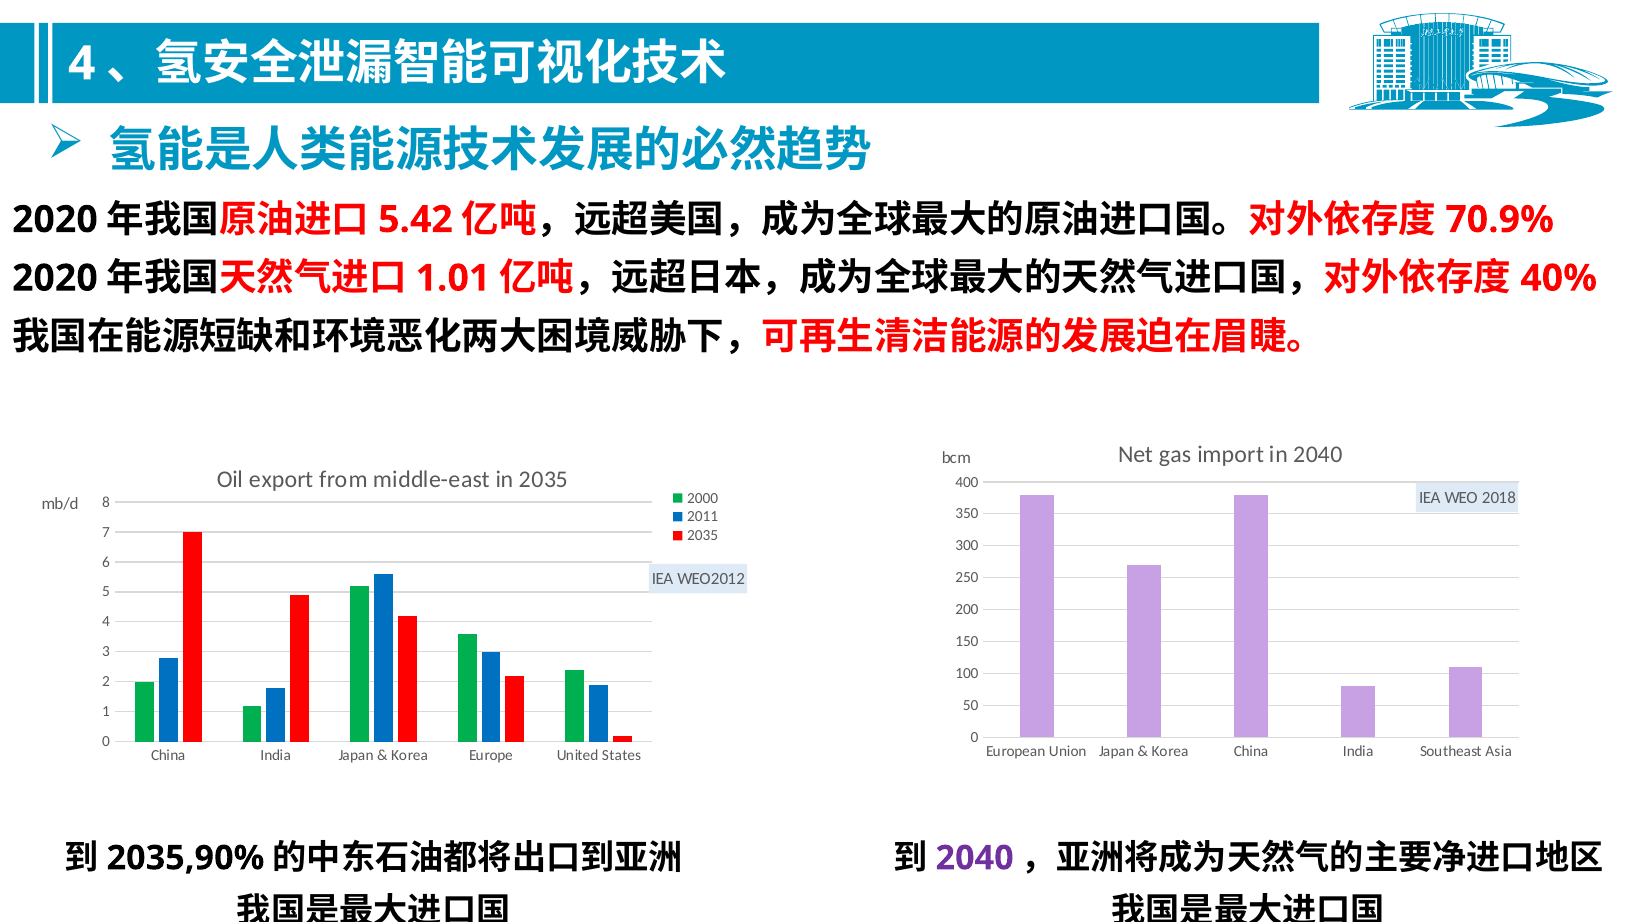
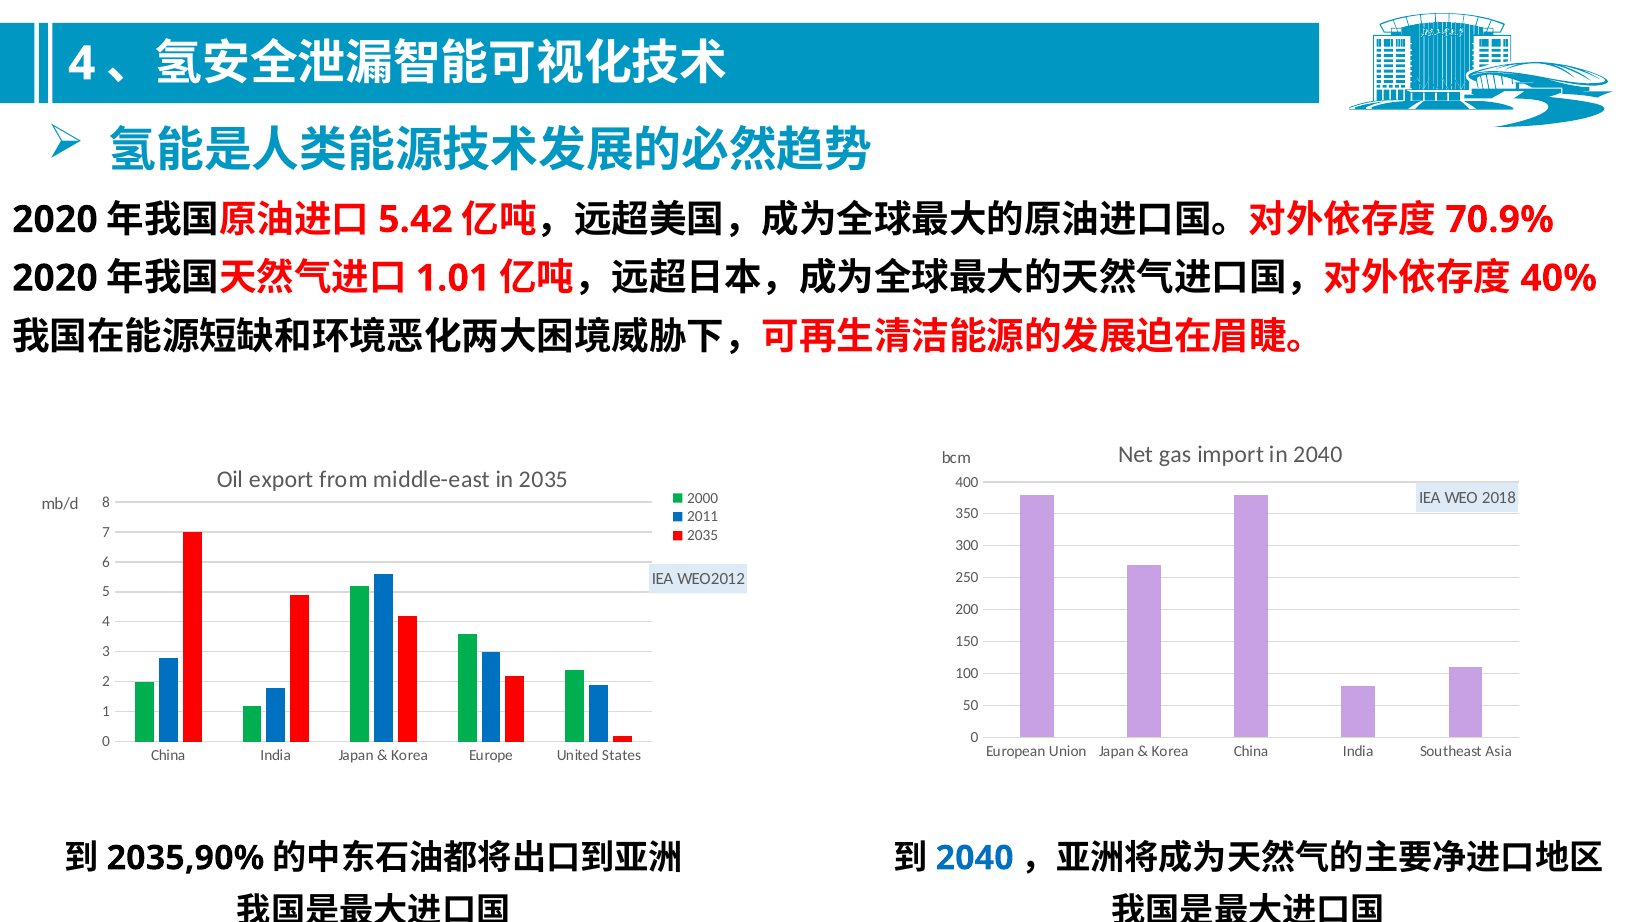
2040 colour: purple -> blue (975, 858)
